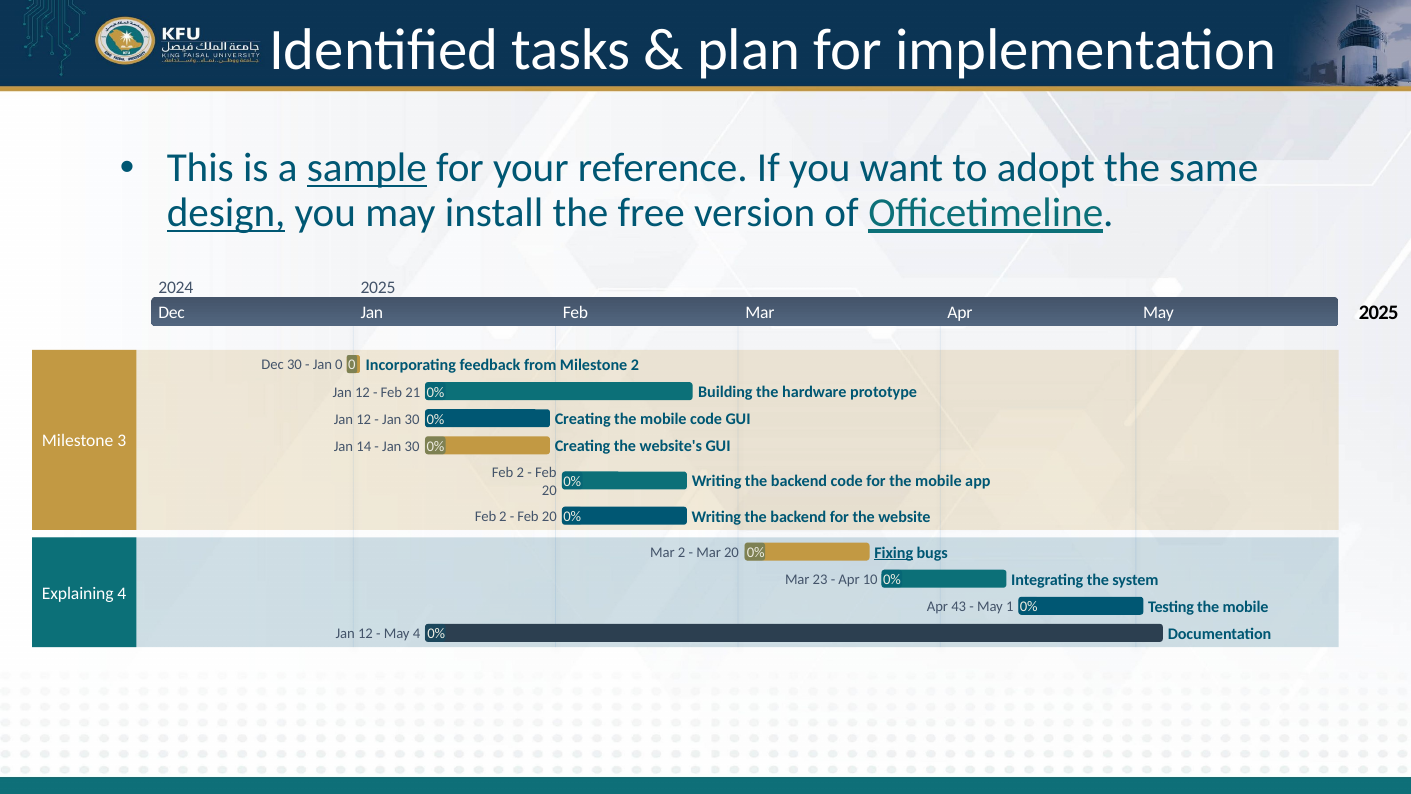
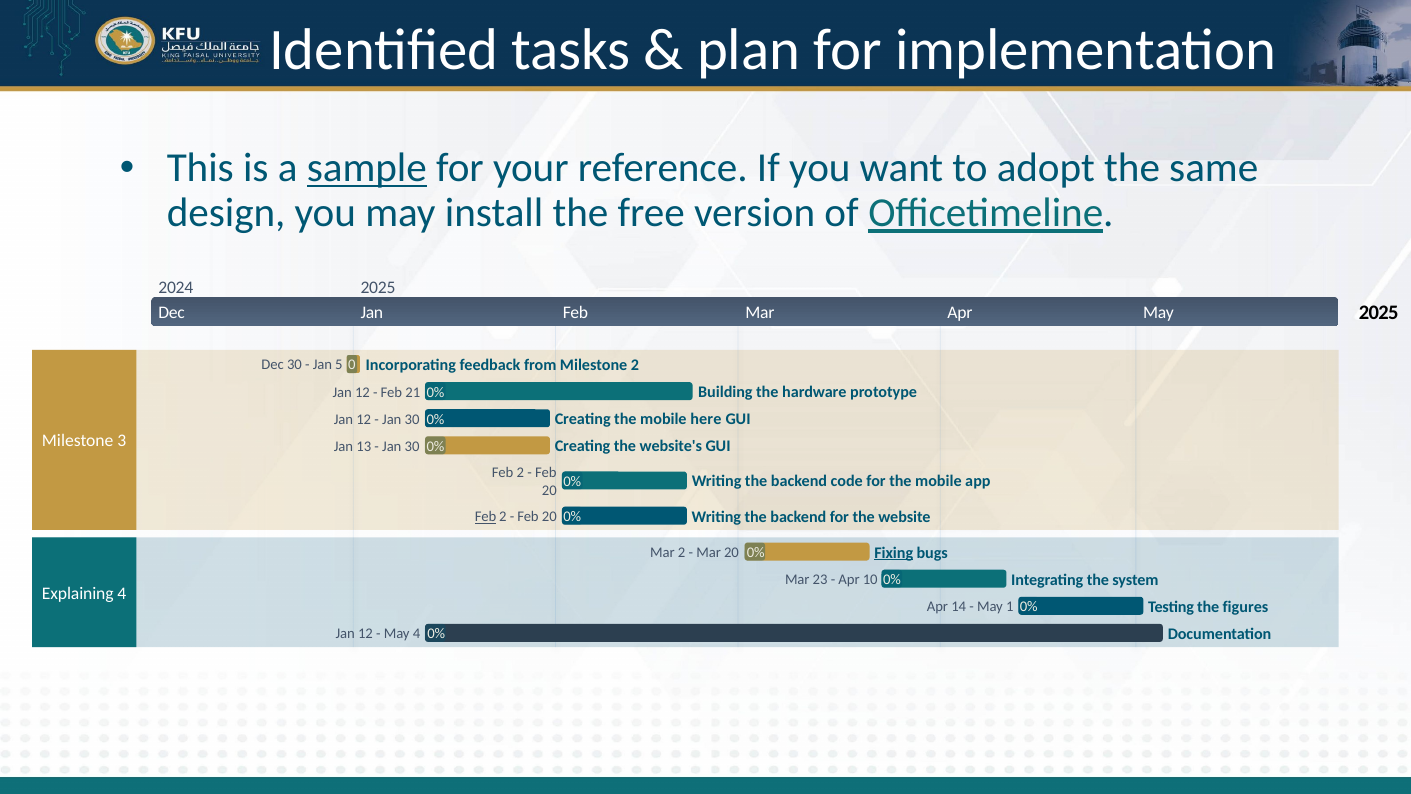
design underline: present -> none (226, 213)
Jan 0: 0 -> 5 (339, 365)
mobile code: code -> here (706, 419)
14: 14 -> 13 (364, 446)
Feb underline: none -> present (486, 516)
43: 43 -> 14 (959, 607)
Testing the mobile: mobile -> figures (1245, 607)
